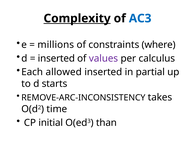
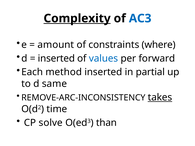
millions: millions -> amount (56, 45)
values colour: purple -> blue (104, 59)
calculus: calculus -> forward (157, 59)
allowed: allowed -> method (64, 72)
starts: starts -> same (54, 84)
takes underline: none -> present (160, 98)
initial: initial -> solve (51, 123)
